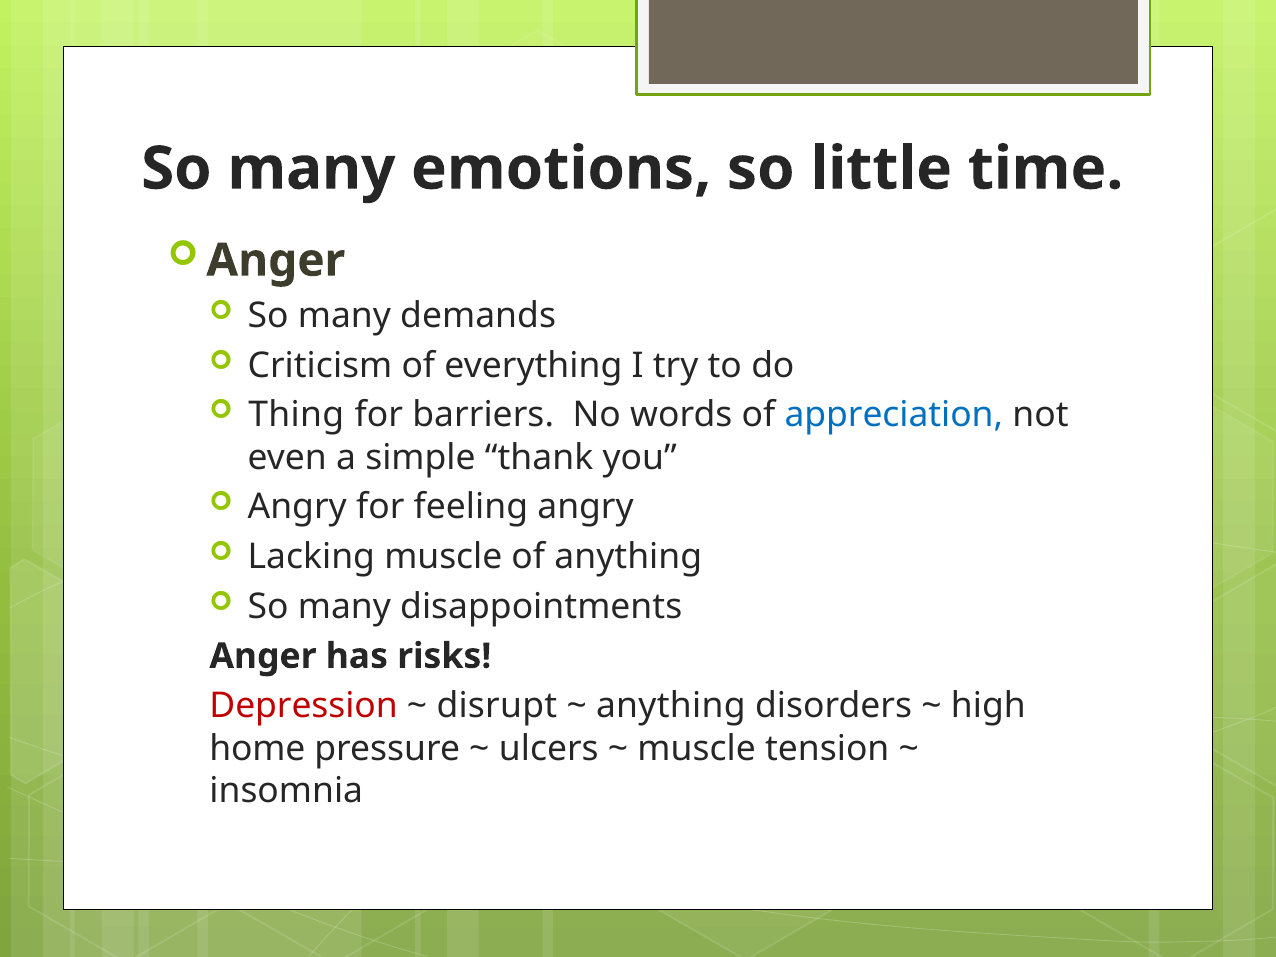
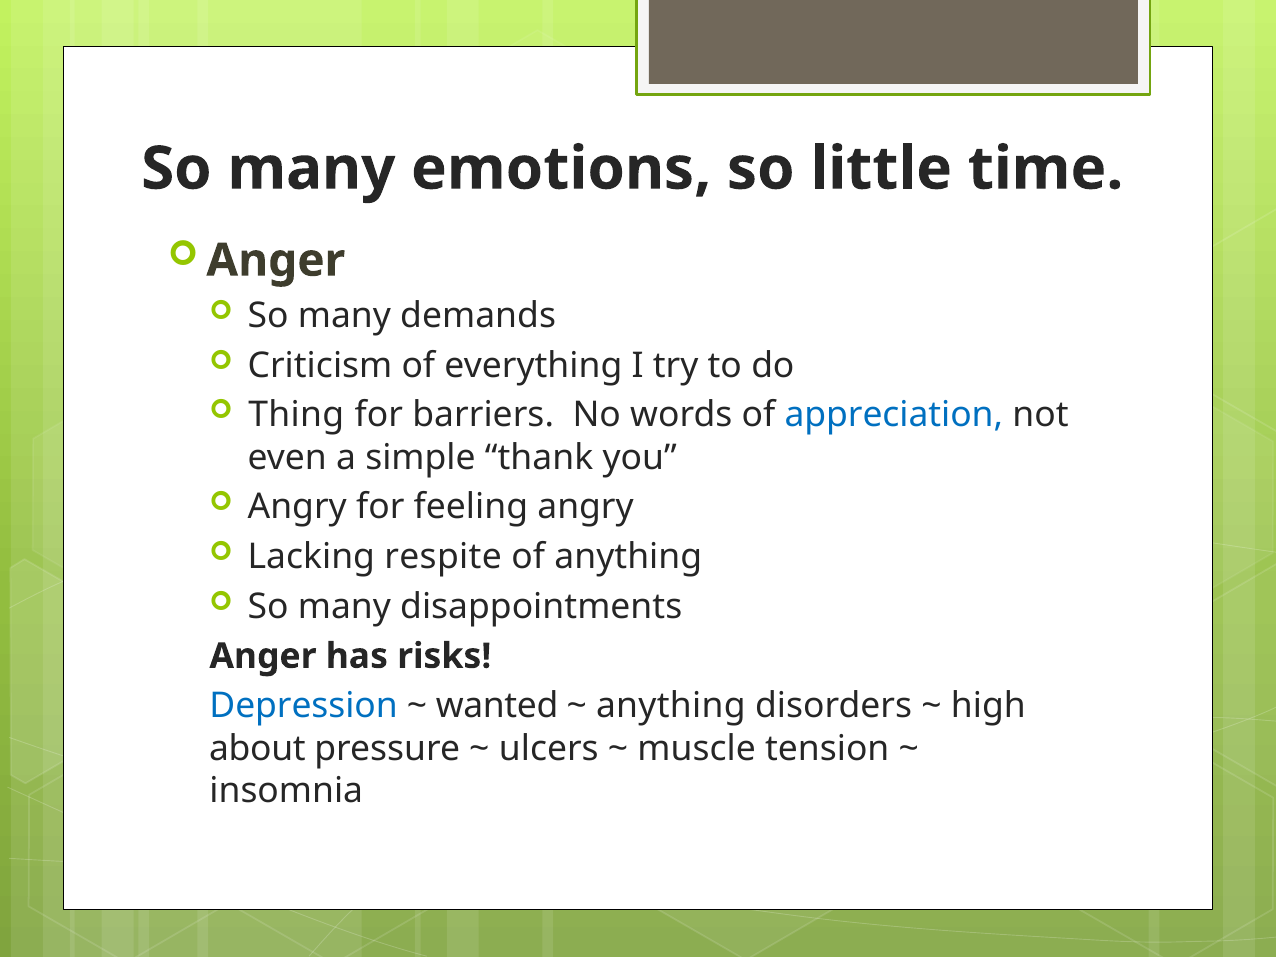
Lacking muscle: muscle -> respite (443, 557)
Depression colour: red -> blue (304, 706)
disrupt: disrupt -> wanted (497, 706)
home: home -> about (257, 748)
